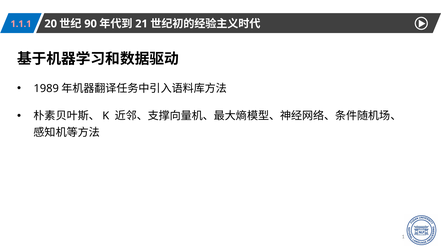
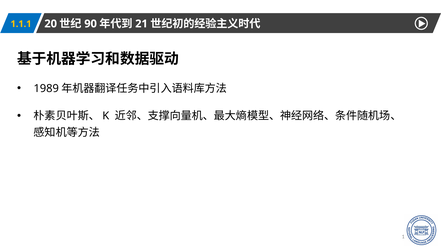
1.1.1 colour: pink -> yellow (21, 24)
